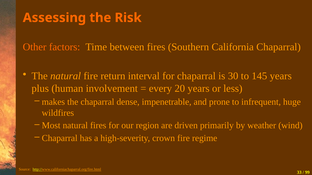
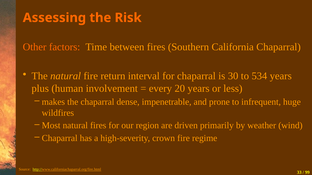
145: 145 -> 534 (259, 76)
